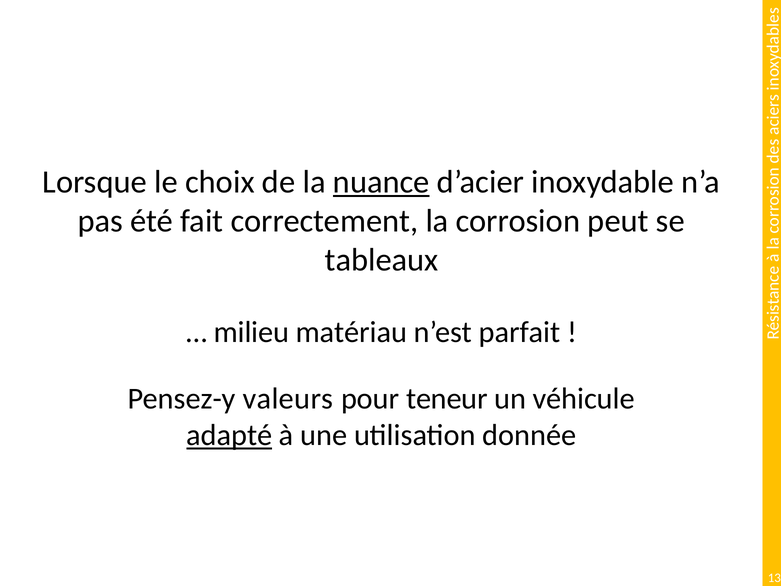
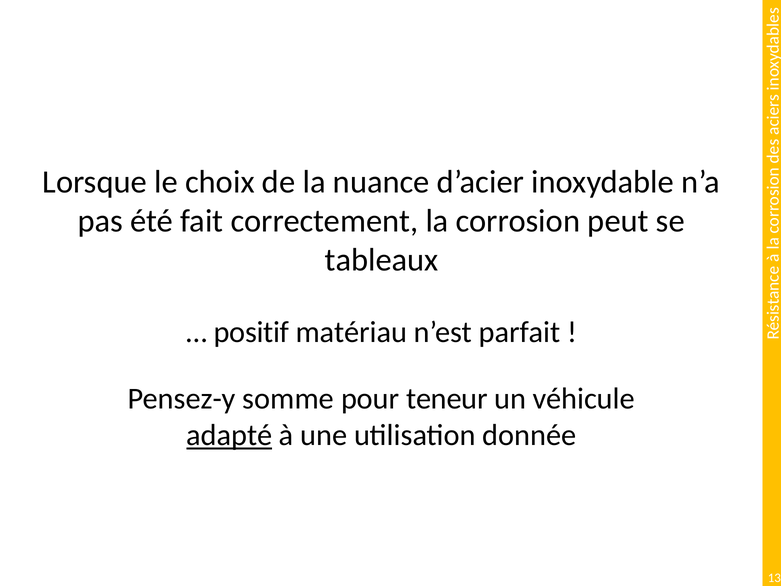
nuance underline: present -> none (381, 182)
milieu: milieu -> positif (251, 332)
valeurs: valeurs -> somme (288, 399)
